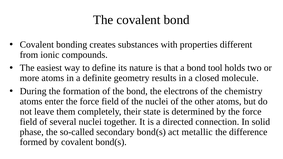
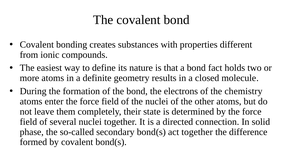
tool: tool -> fact (215, 68)
act metallic: metallic -> together (197, 132)
